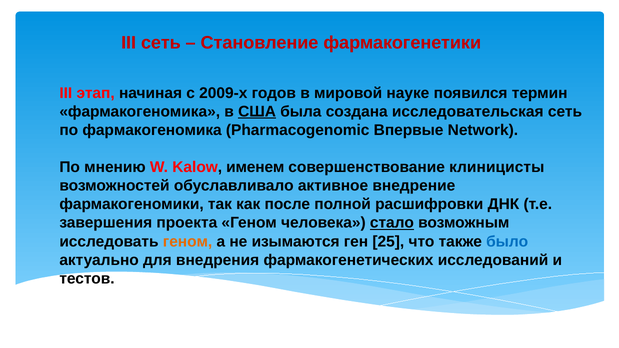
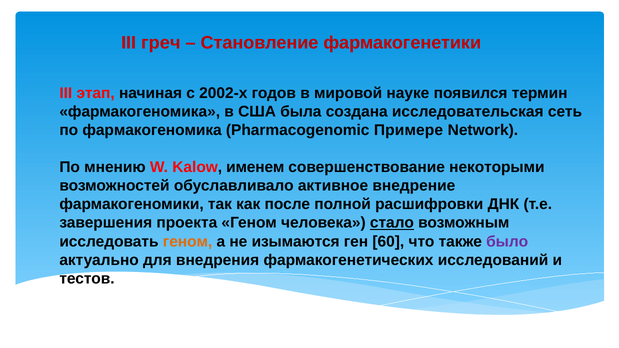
III сеть: сеть -> греч (161, 43)
2009-х: 2009-х -> 2002-х (223, 93)
США underline: present -> none (257, 112)
Впервые: Впервые -> Примере (409, 130)
клиницисты: клиницисты -> некоторыми (497, 167)
25: 25 -> 60 (388, 242)
было colour: blue -> purple (507, 242)
